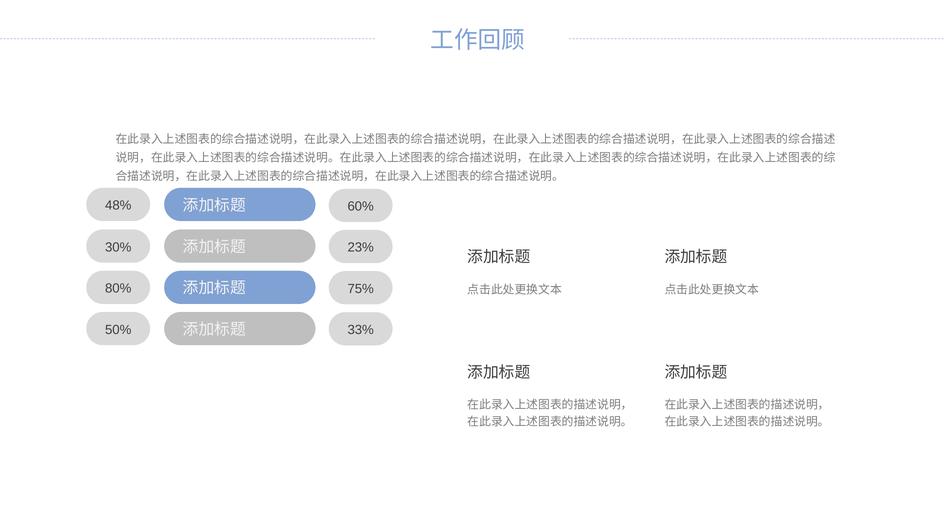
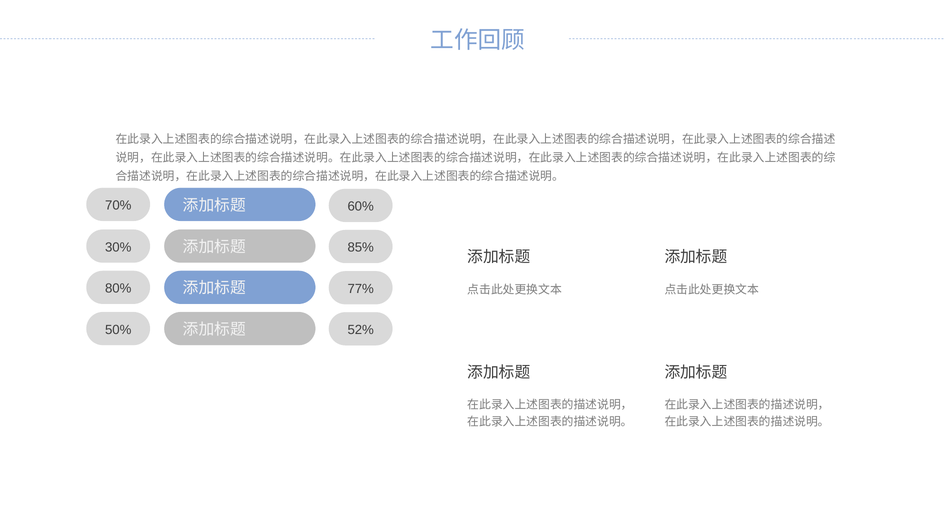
48%: 48% -> 70% (118, 205)
23%: 23% -> 85% (361, 247)
75%: 75% -> 77% (361, 289)
33%: 33% -> 52% (361, 330)
